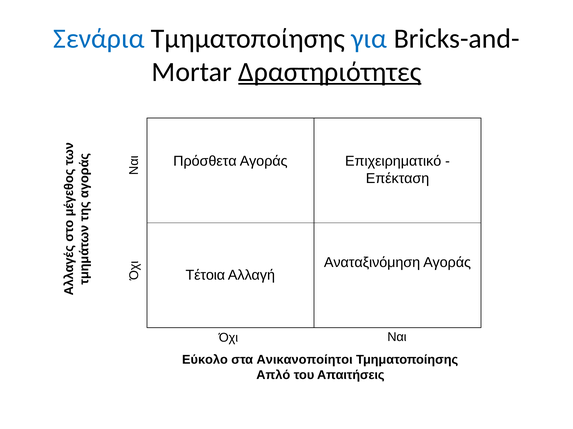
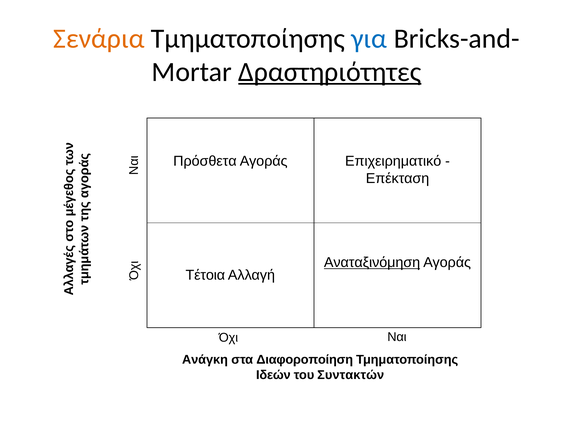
Σενάρια colour: blue -> orange (99, 39)
Αναταξινόμηση underline: none -> present (372, 263)
Εύκολο: Εύκολο -> Ανάγκη (205, 360)
Ανικανοποίητοι: Ανικανοποίητοι -> Διαφοροποίηση (305, 360)
Απλό: Απλό -> Ιδεών (273, 376)
Απαιτήσεις: Απαιτήσεις -> Συντακτών (351, 376)
